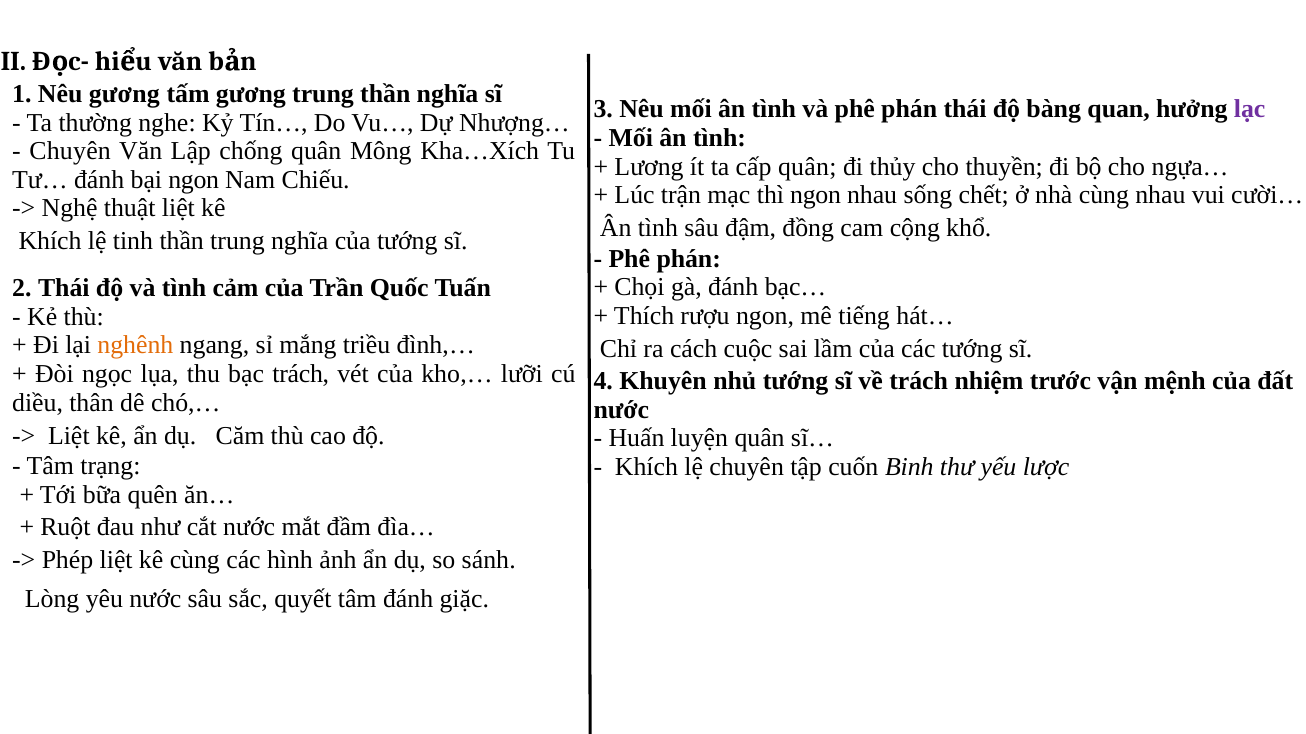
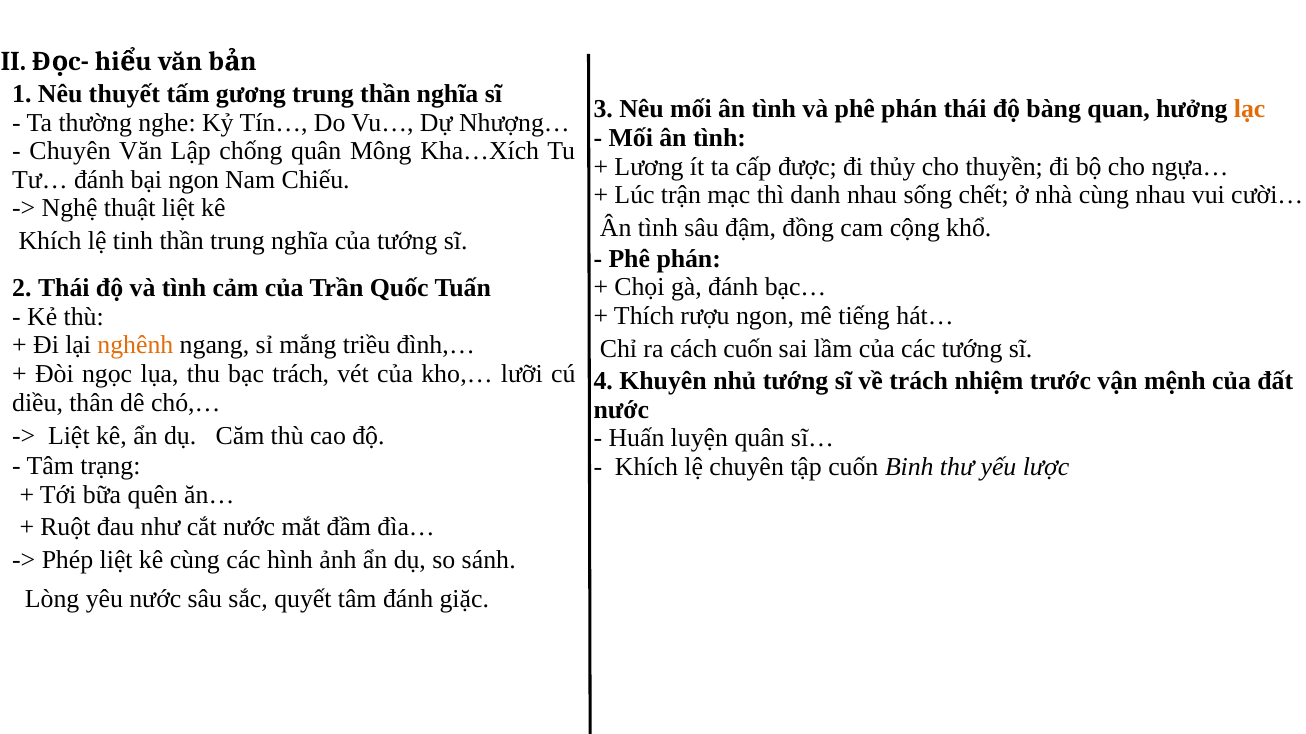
Nêu gương: gương -> thuyết (124, 94)
lạc colour: purple -> orange (1250, 110)
cấp quân: quân -> được (807, 167)
thì ngon: ngon -> danh (815, 195)
cách cuộc: cuộc -> cuốn (748, 349)
